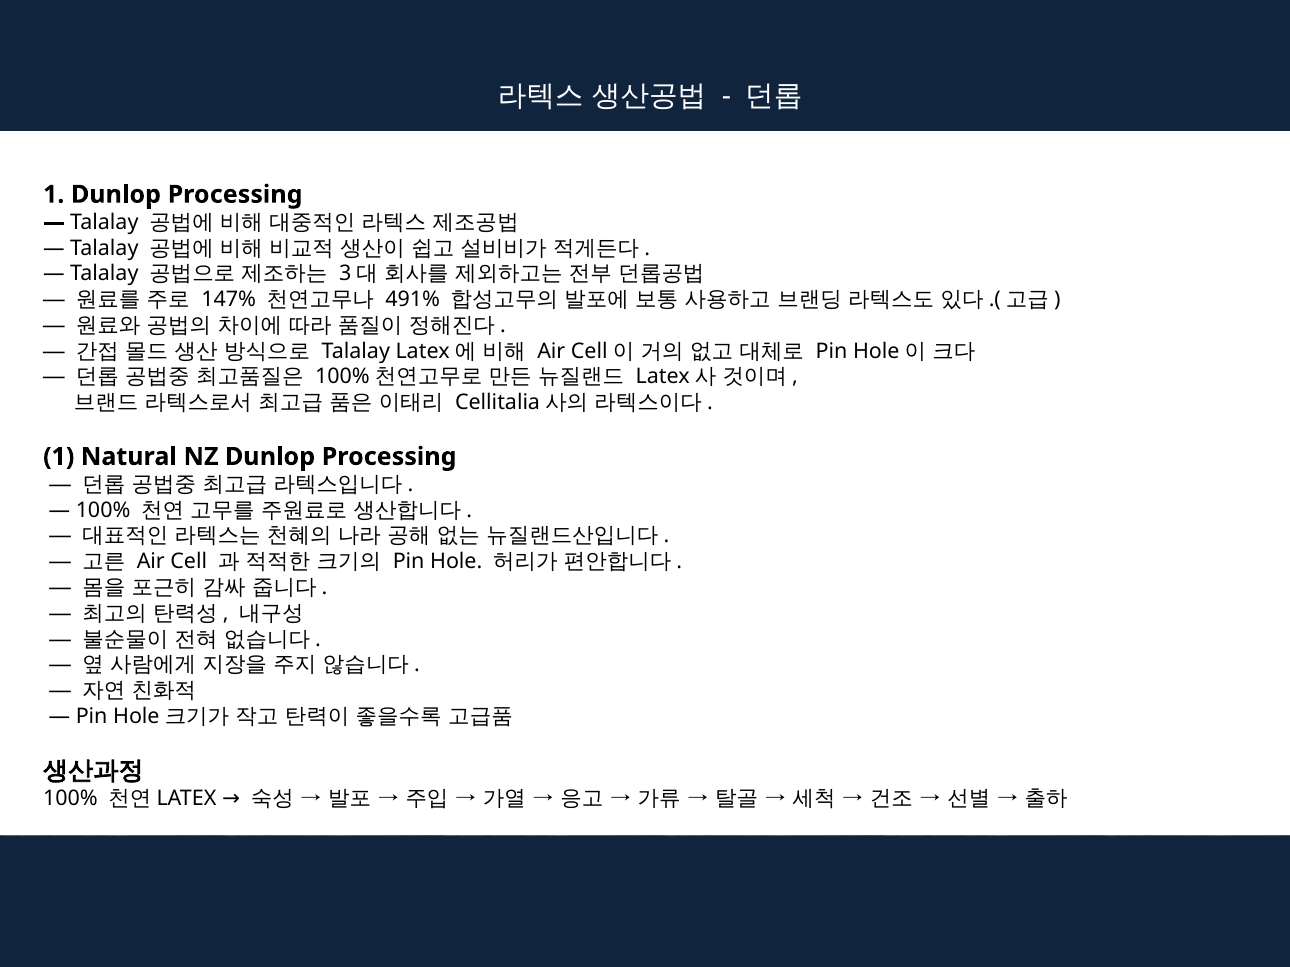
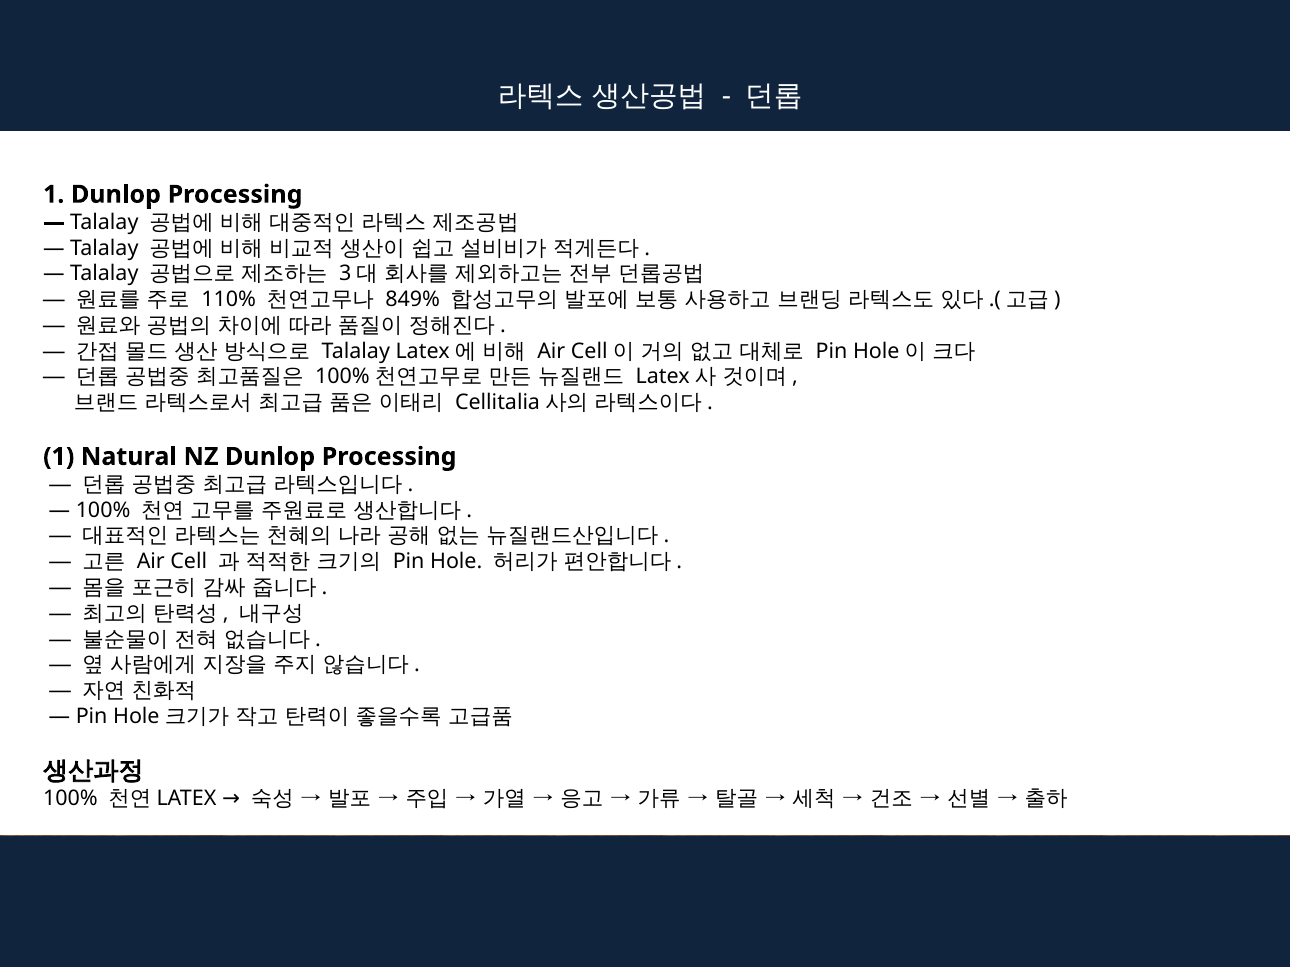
147%: 147% -> 110% (229, 300)
491%: 491% -> 849% (413, 300)
